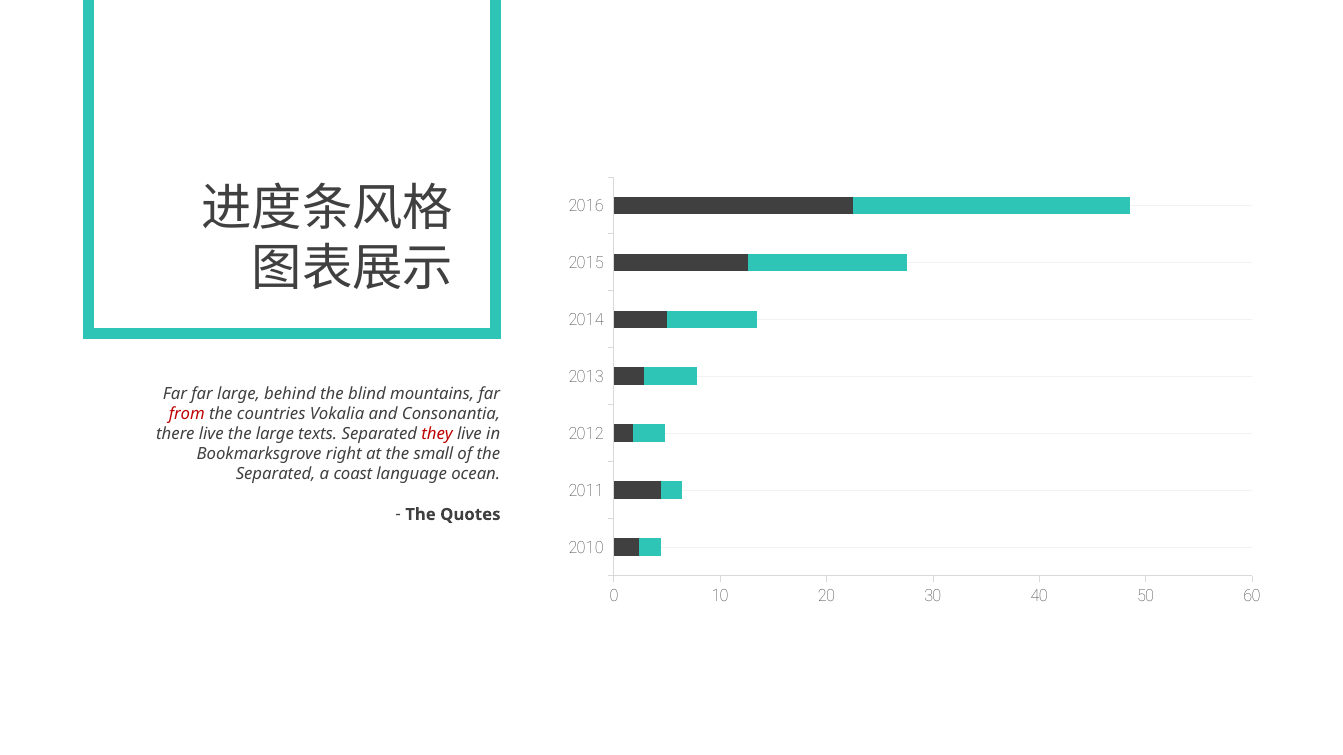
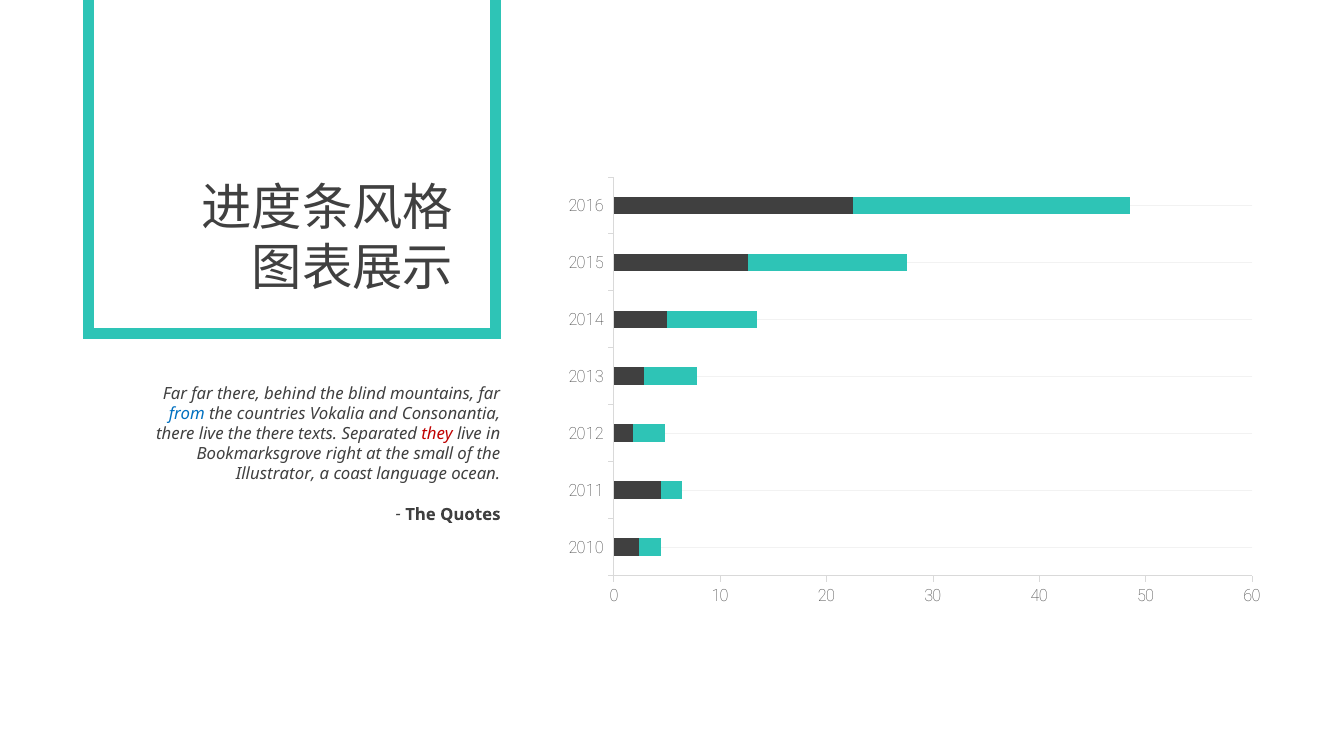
far large: large -> there (239, 394)
from colour: red -> blue (187, 414)
the large: large -> there (275, 434)
Separated: Separated -> Illustrator (276, 474)
